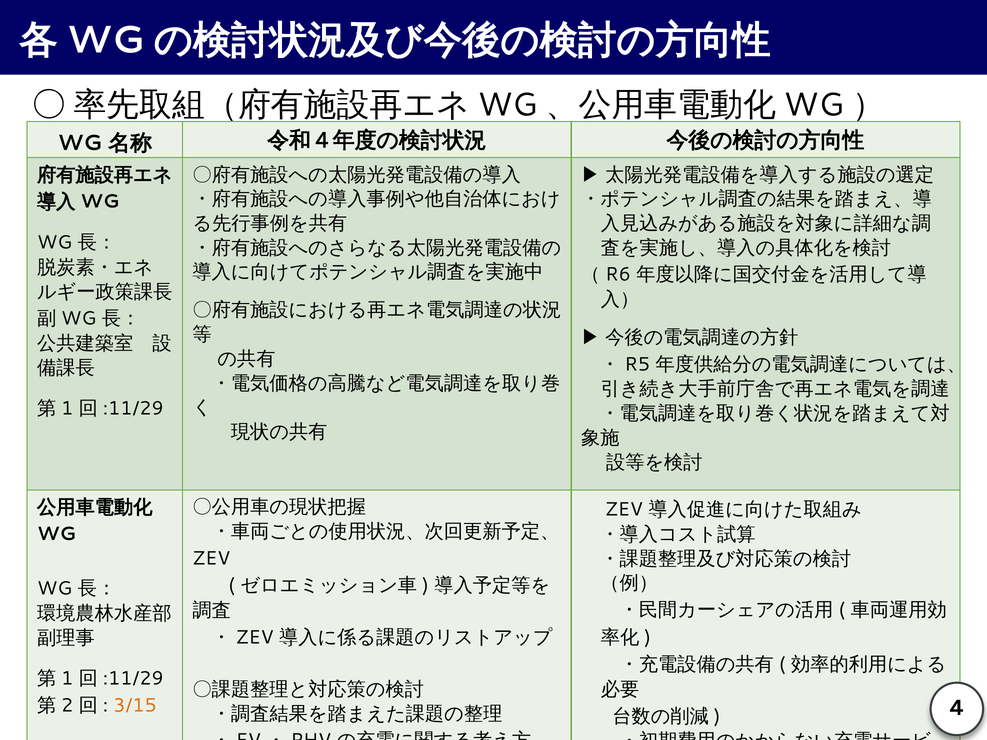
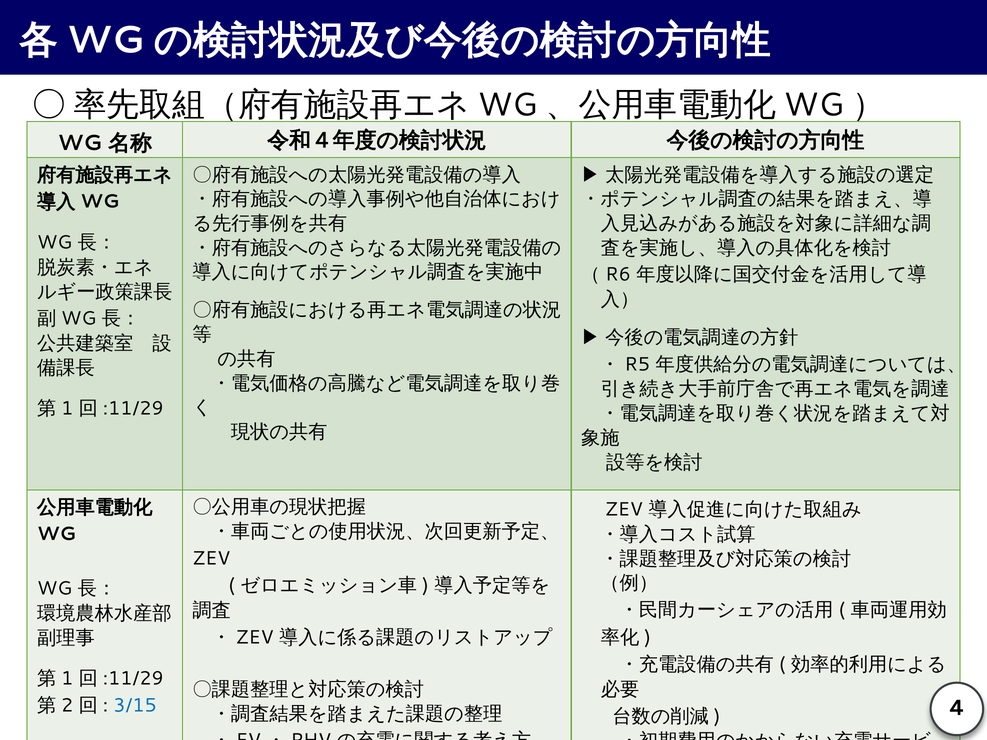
3/15 colour: orange -> blue (135, 706)
